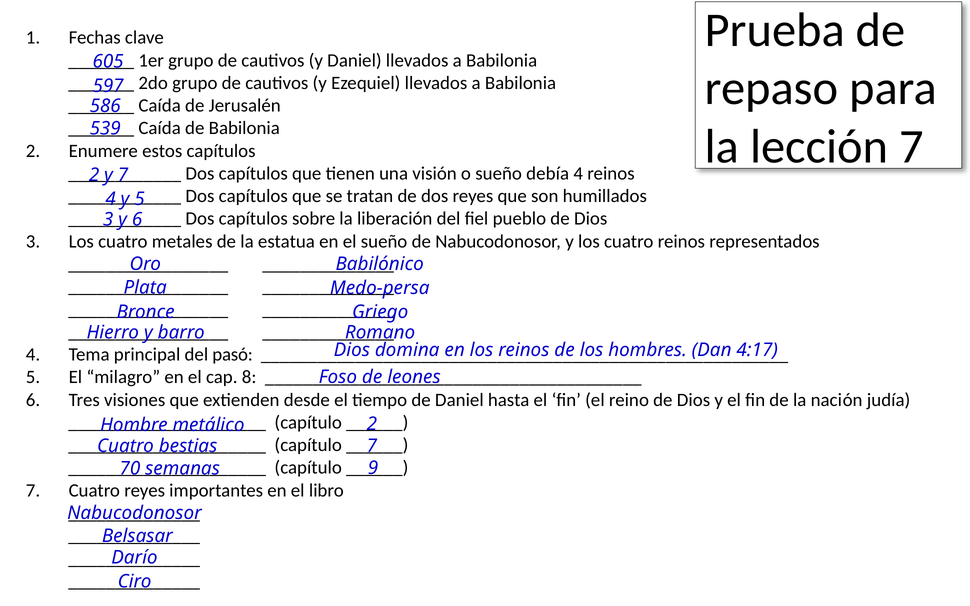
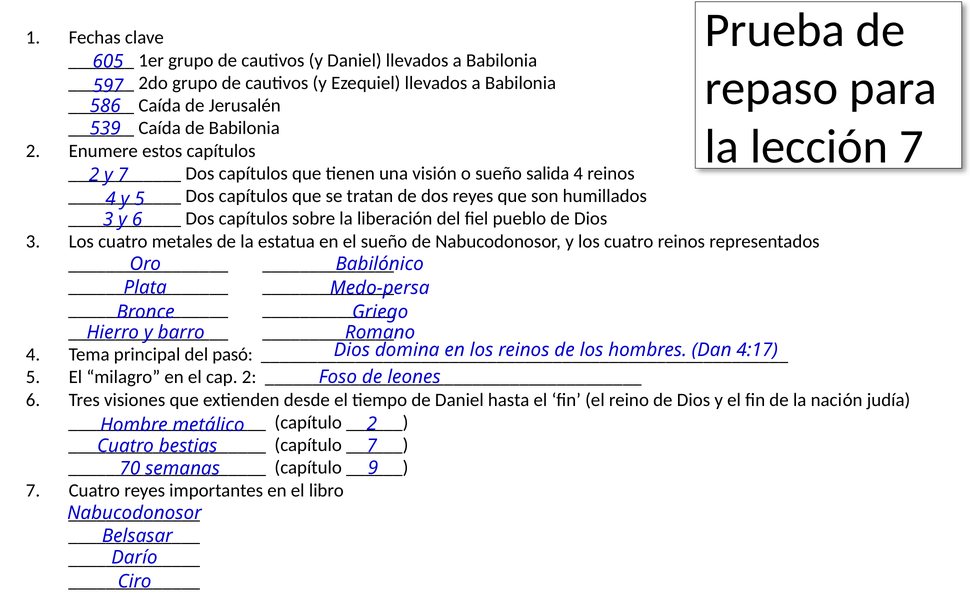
debía: debía -> salida (548, 174)
cap 8: 8 -> 2 (249, 377)
